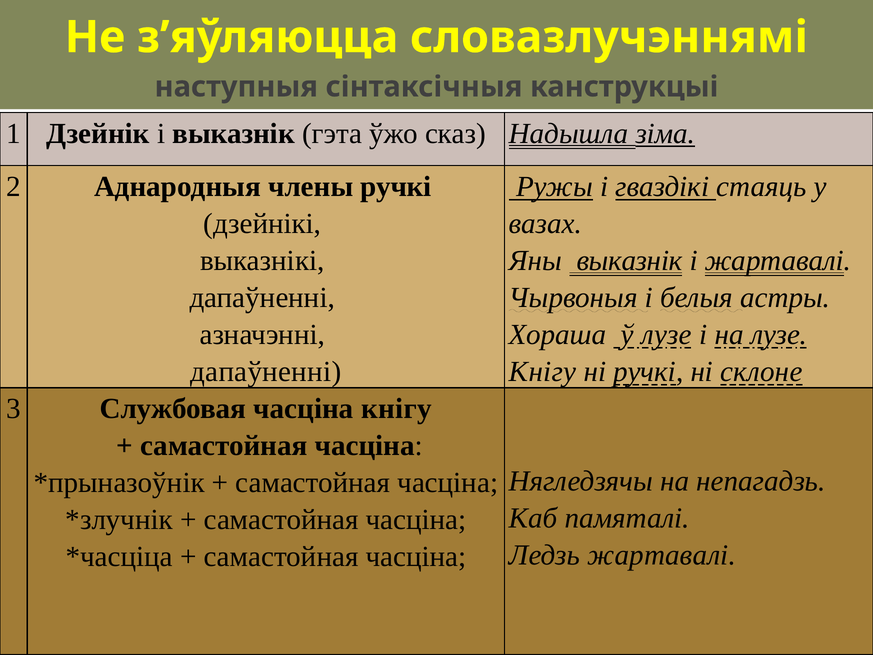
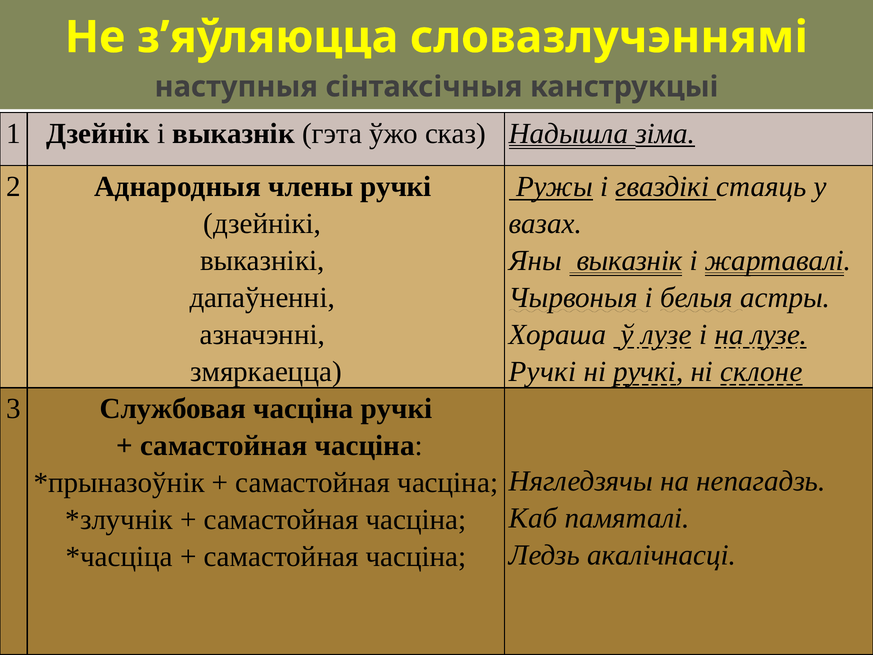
дапаўненні: дапаўненні -> змяркаецца (266, 372)
Кнігу: Кнігу -> Ручкі (543, 372)
часціна кнігу: кнігу -> ручкі (397, 409)
Ледзь жартавалі: жартавалі -> акалічнасці (662, 555)
